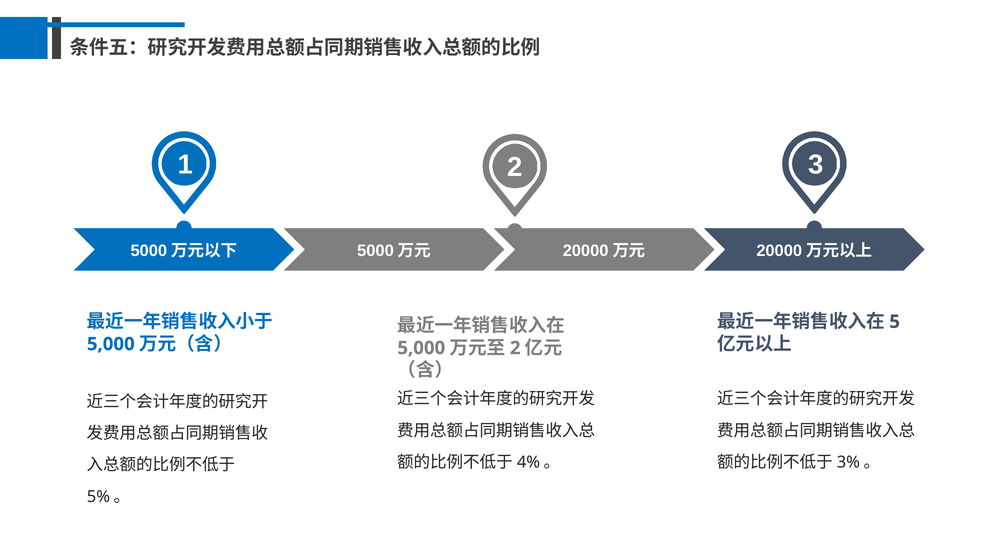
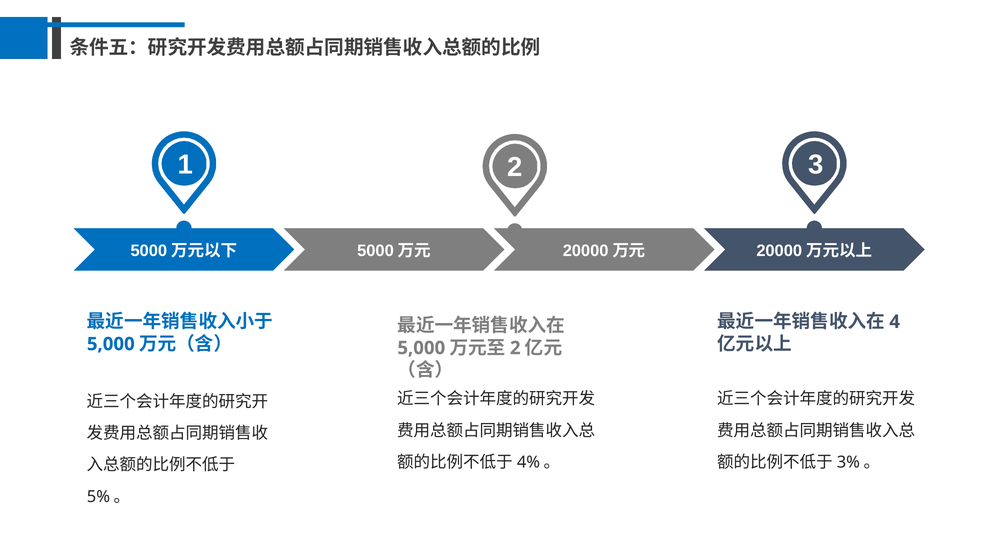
5: 5 -> 4 (895, 322)
